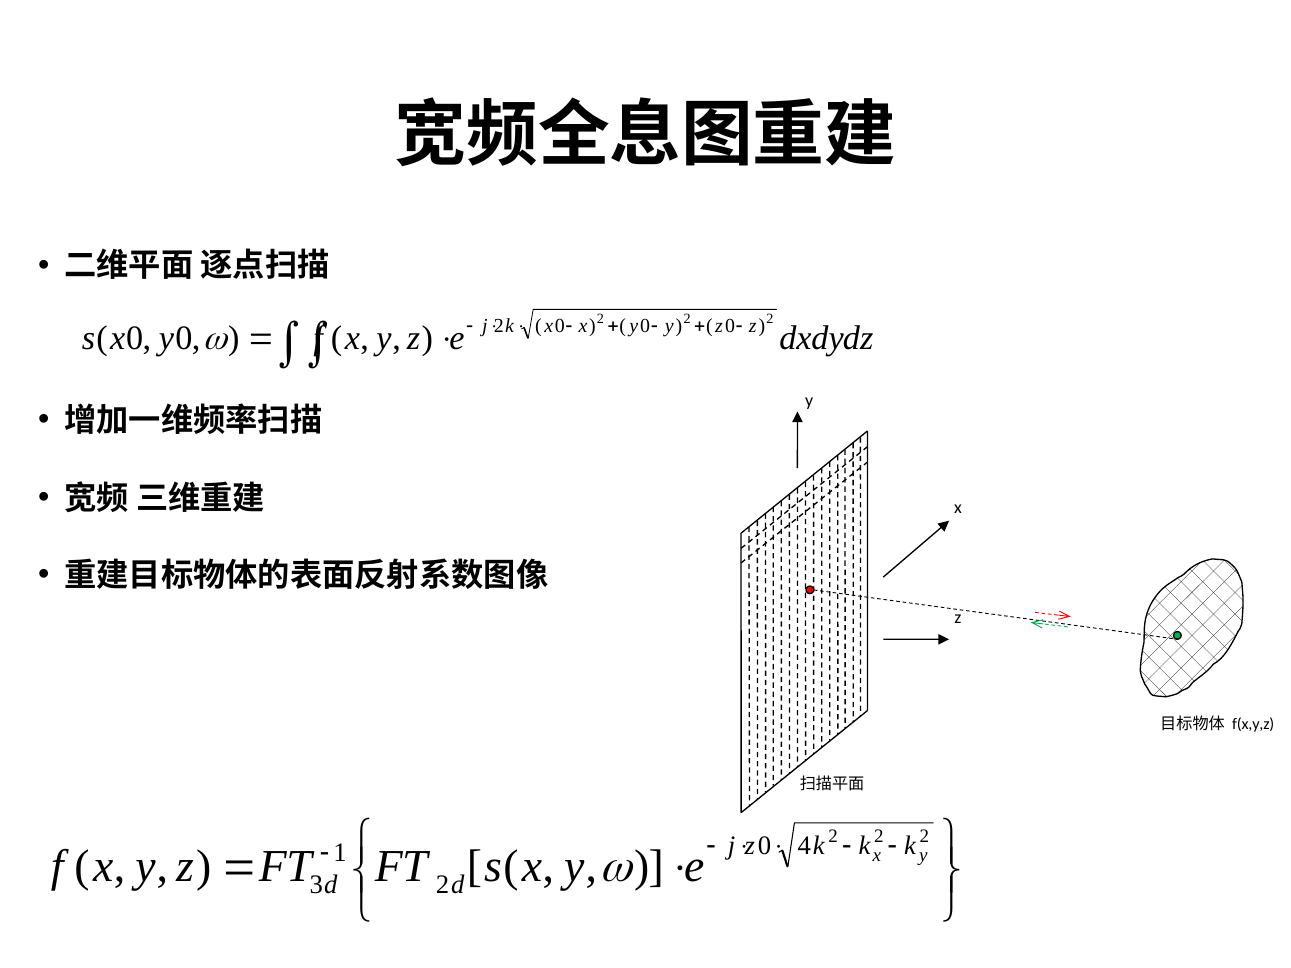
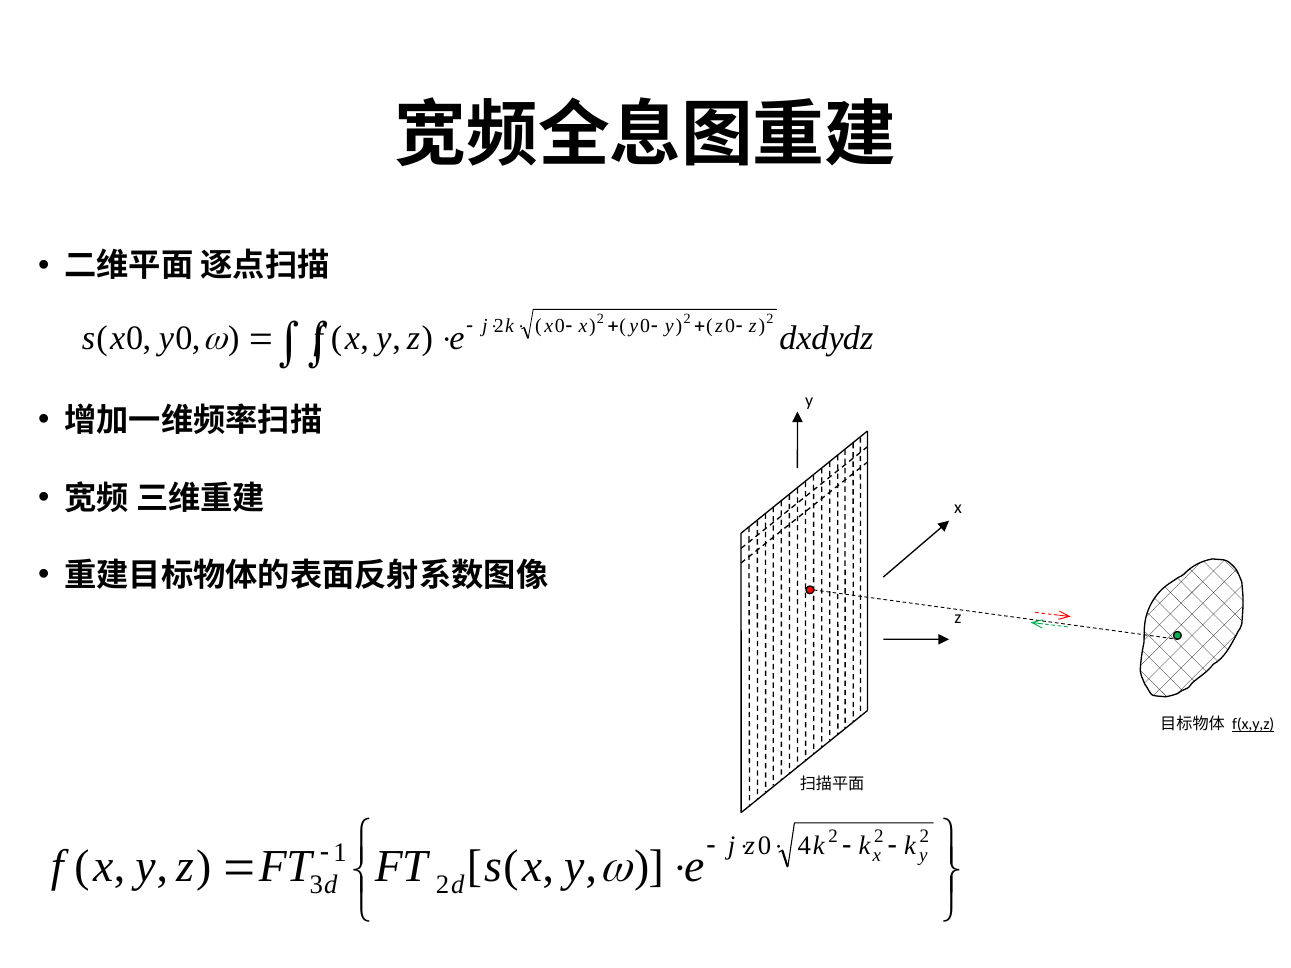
f(x,y,z underline: none -> present (1253, 724)
